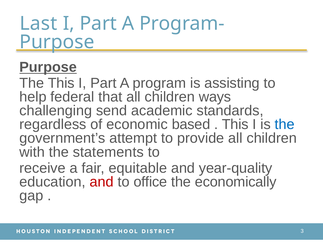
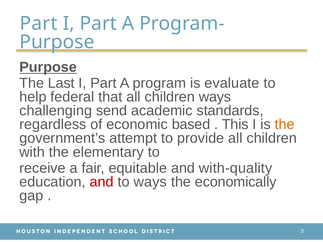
Last: Last -> Part (39, 24)
The This: This -> Last (61, 83)
assisting: assisting -> evaluate (232, 83)
the colour: blue -> orange (285, 125)
statements: statements -> elementary (108, 152)
year-quality: year-quality -> with-quality (236, 168)
to office: office -> ways (150, 182)
